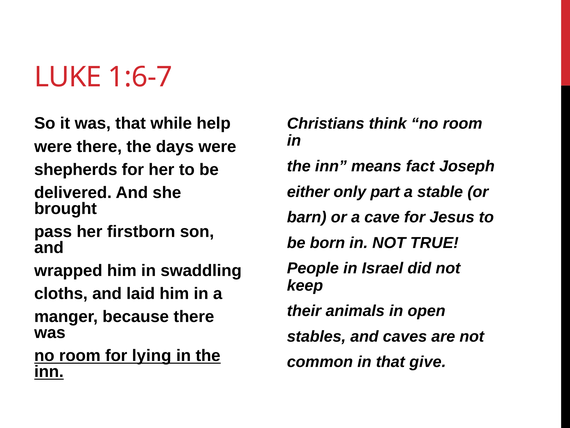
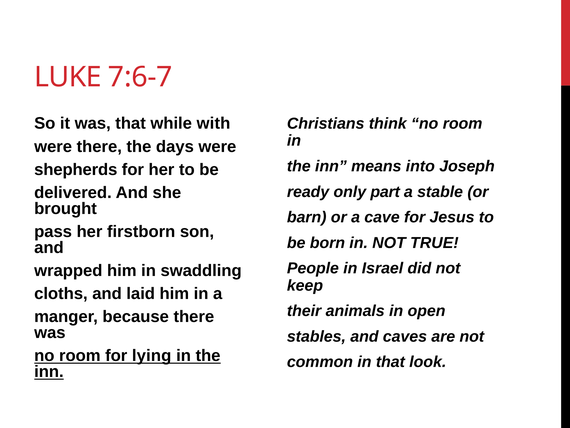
1:6-7: 1:6-7 -> 7:6-7 (140, 77)
help: help -> with (214, 123)
fact: fact -> into (420, 166)
either: either -> ready (308, 192)
give: give -> look (428, 362)
